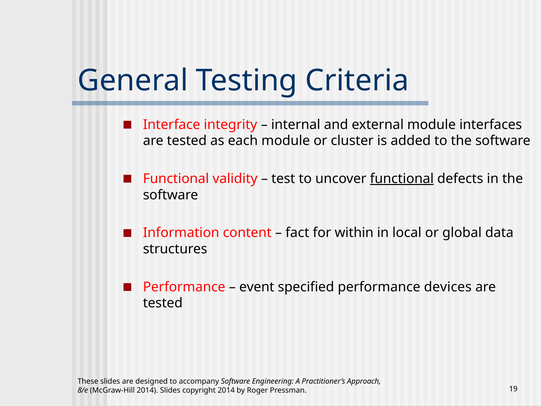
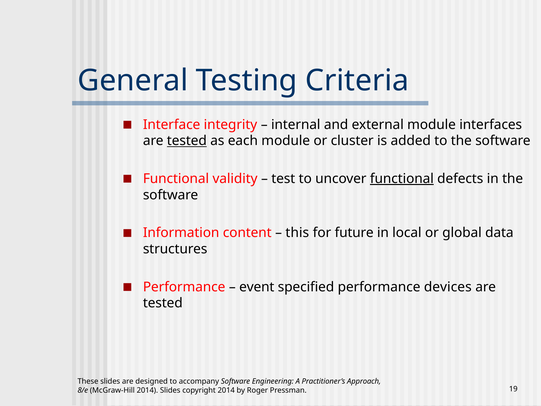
tested underline: none -> present (187, 141)
fact: fact -> this (297, 233)
within: within -> future (354, 233)
